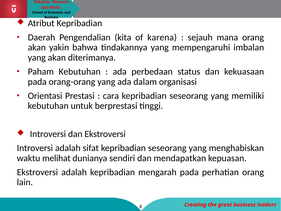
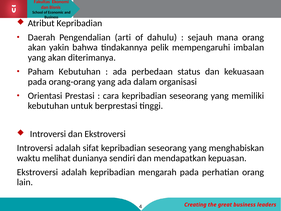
kita: kita -> arti (123, 37)
karena: karena -> dahulu (162, 37)
tindakannya yang: yang -> pelik (160, 47)
